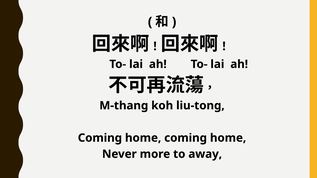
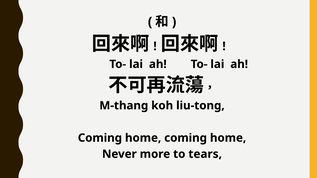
away: away -> tears (205, 154)
